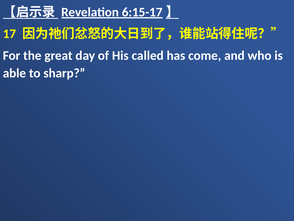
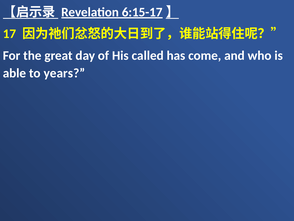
sharp: sharp -> years (64, 73)
